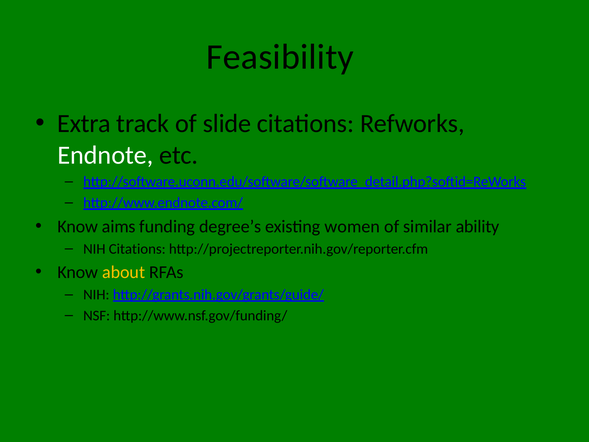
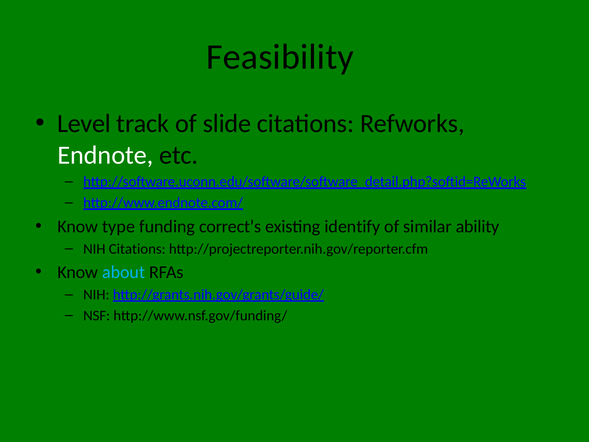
Extra: Extra -> Level (84, 124)
aims: aims -> type (119, 226)
degree’s: degree’s -> correct’s (230, 226)
women: women -> identify (352, 226)
about colour: yellow -> light blue (124, 272)
